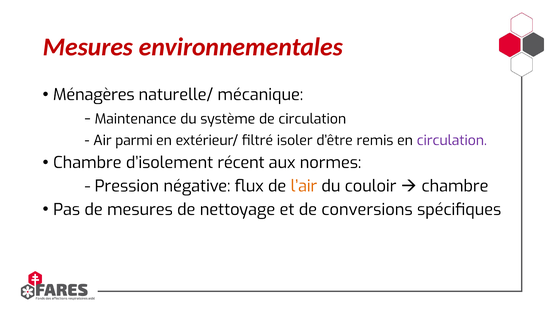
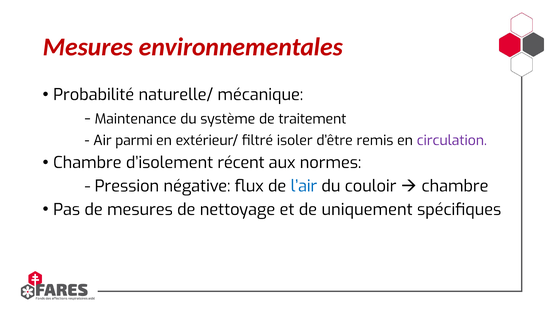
Ménagères: Ménagères -> Probabilité (94, 95)
de circulation: circulation -> traitement (312, 119)
l’air colour: orange -> blue (304, 186)
conversions: conversions -> uniquement (367, 210)
